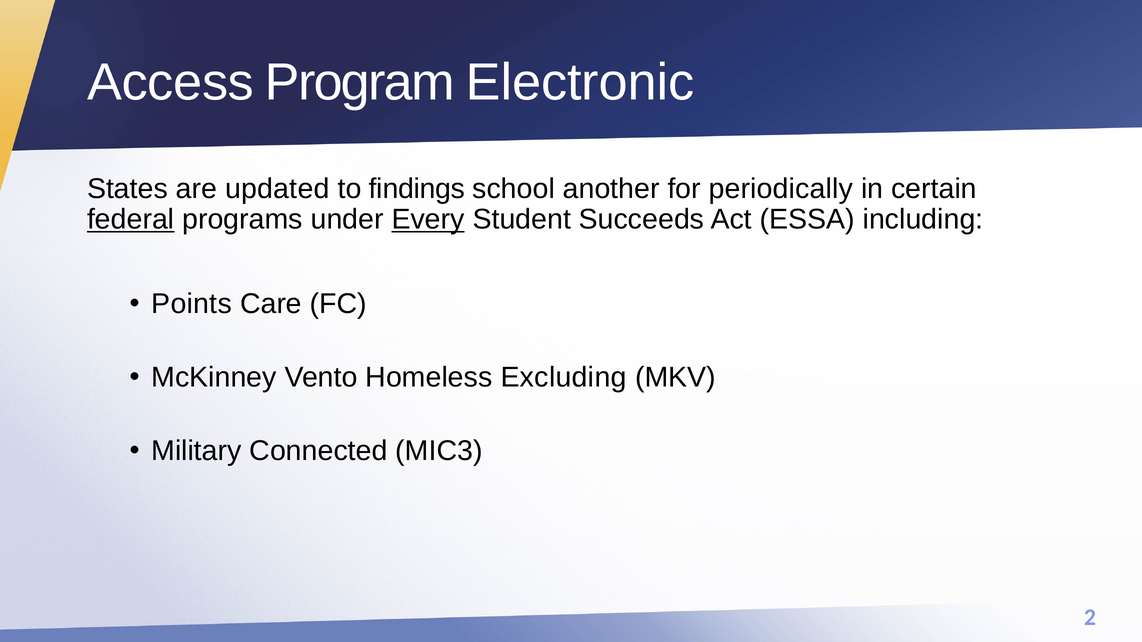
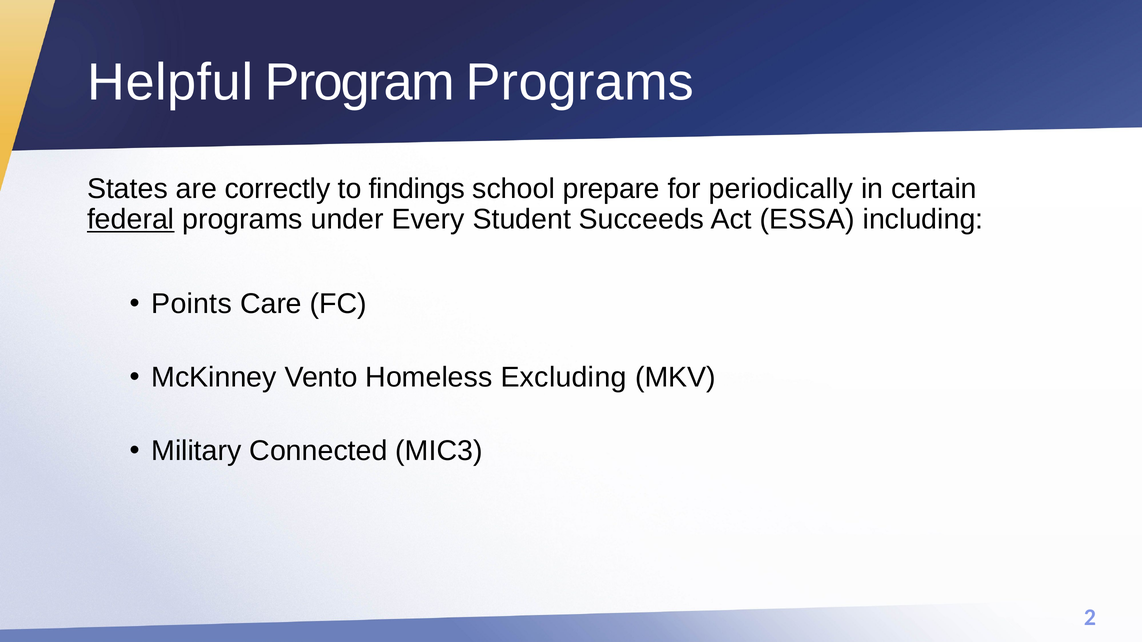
Access: Access -> Helpful (170, 83)
Program Electronic: Electronic -> Programs (580, 83)
updated: updated -> correctly (278, 189)
another: another -> prepare (611, 189)
Every underline: present -> none (428, 220)
